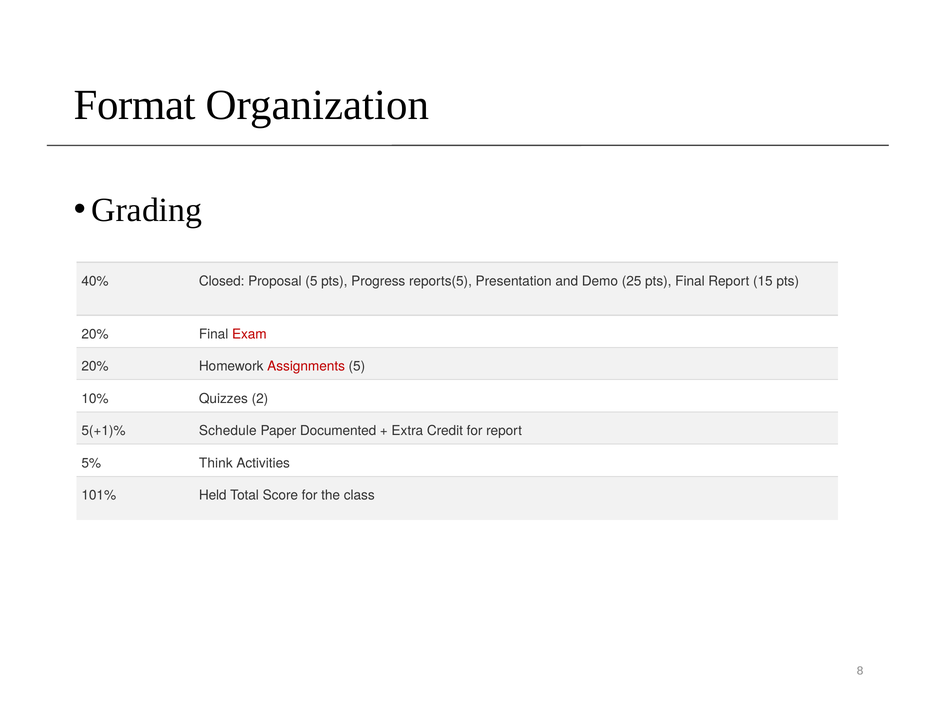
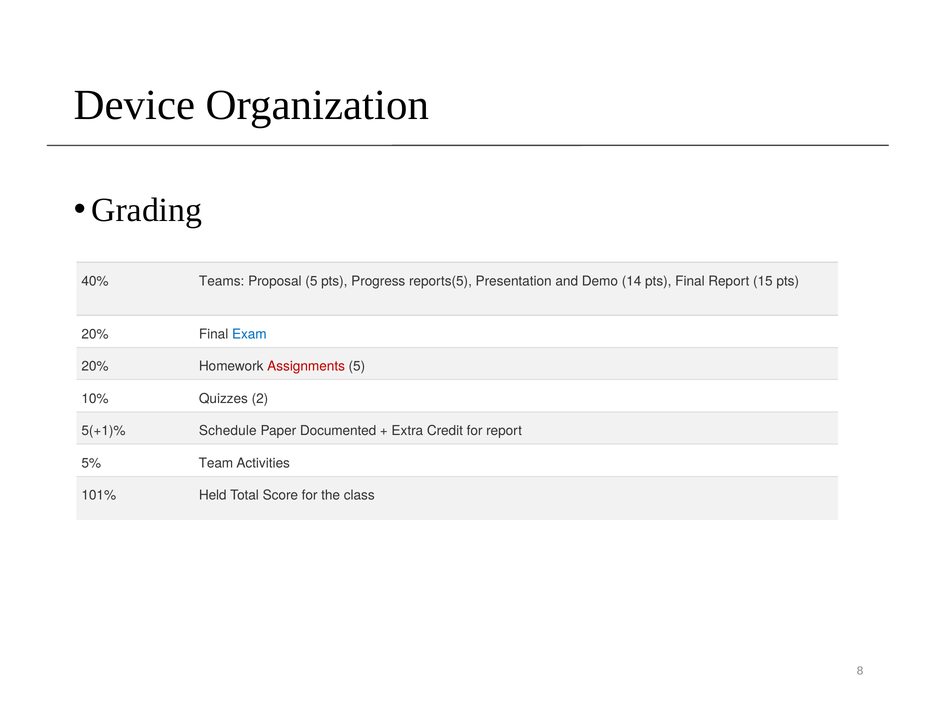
Format: Format -> Device (135, 105)
Closed: Closed -> Teams (222, 281)
25: 25 -> 14 (632, 281)
Exam colour: red -> blue (249, 334)
Think: Think -> Team (216, 463)
